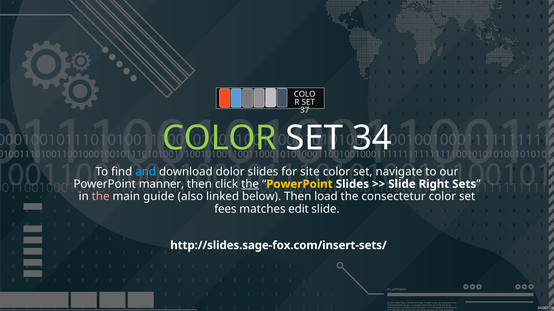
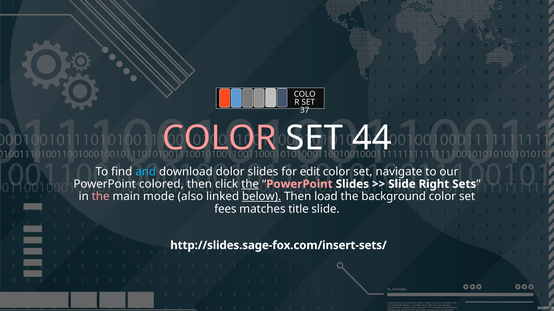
COLOR colour: light green -> pink (220, 138)
34: 34 -> 44 (372, 138)
site: site -> edit (310, 172)
manner: manner -> colored (161, 184)
PowerPoint colour: yellow -> pink (299, 184)
guide: guide -> mode (159, 197)
below underline: none -> present (262, 197)
consectetur: consectetur -> background (394, 197)
edit: edit -> title (299, 209)
